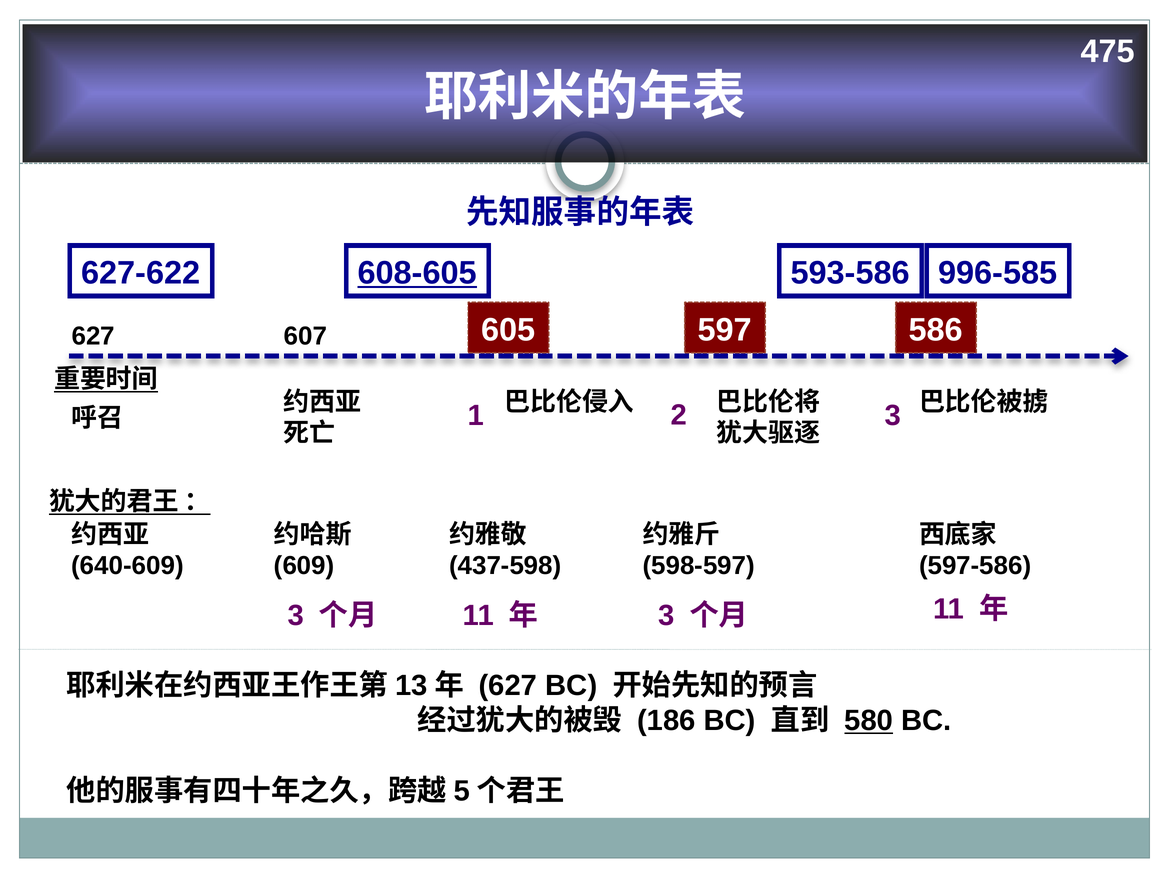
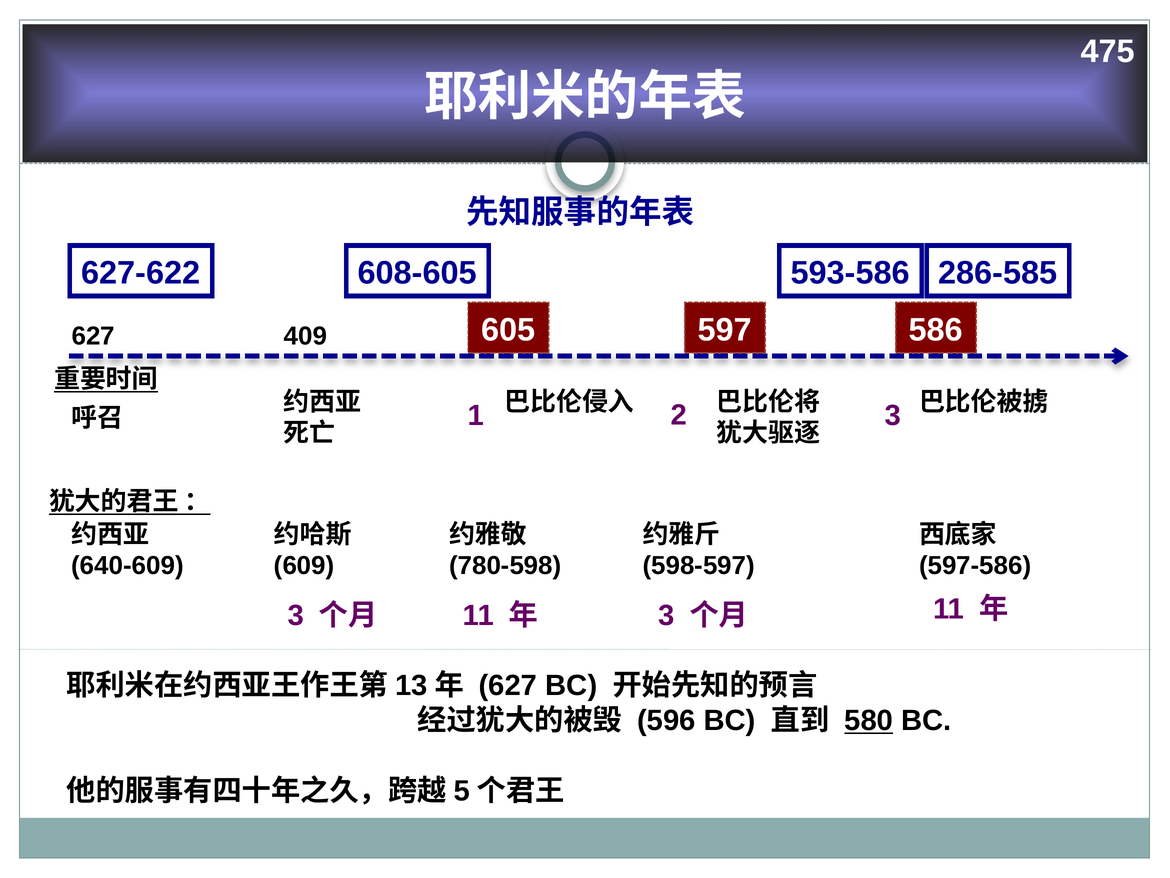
608-605 underline: present -> none (417, 273)
996-585: 996-585 -> 286-585 (998, 273)
607: 607 -> 409 (305, 336)
437-598: 437-598 -> 780-598 (505, 566)
186: 186 -> 596 (666, 720)
